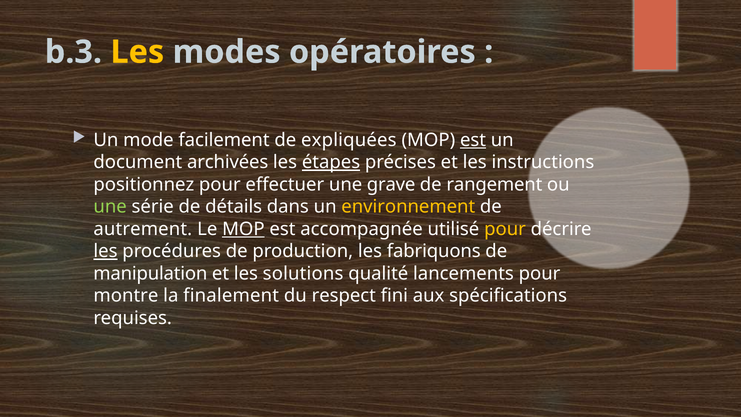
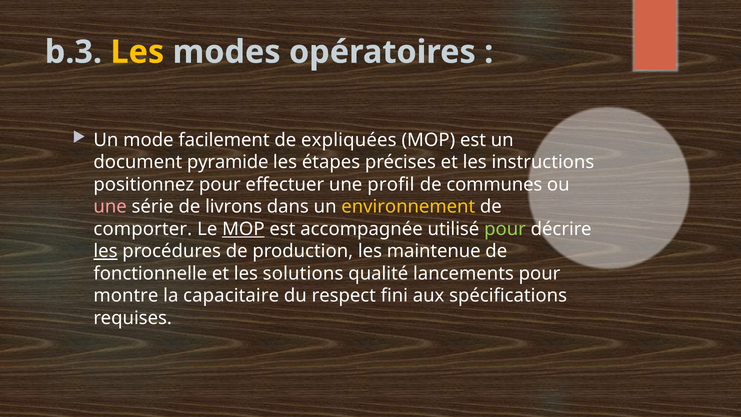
est underline: present -> none (473, 140)
archivées: archivées -> pyramide (228, 162)
étapes underline: present -> none (331, 162)
grave: grave -> profil (391, 184)
rangement: rangement -> communes (494, 184)
une colour: light green -> pink (110, 207)
détails: détails -> livrons (234, 207)
autrement: autrement -> comporter (143, 229)
pour colour: yellow -> light green (505, 229)
fabriquons: fabriquons -> maintenue (434, 251)
manipulation: manipulation -> fonctionnelle (150, 273)
finalement: finalement -> capacitaire (231, 296)
